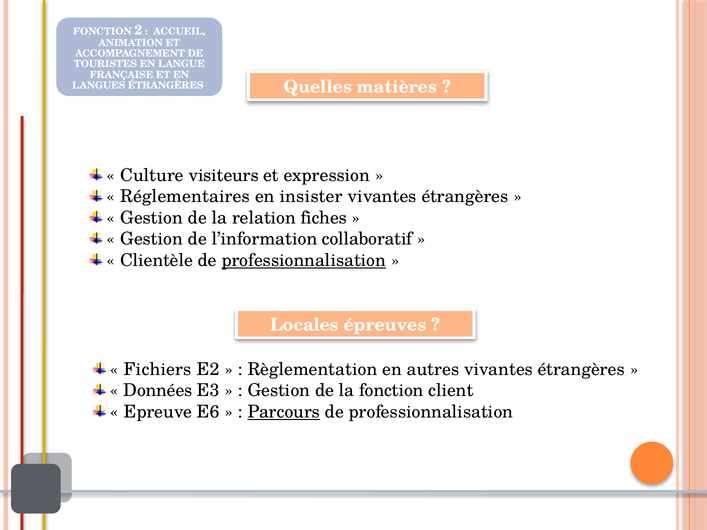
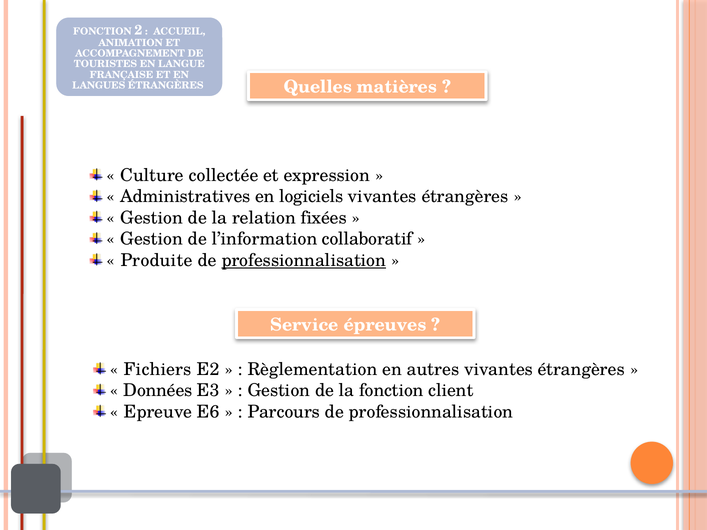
visiteurs: visiteurs -> collectée (224, 175)
Réglementaires: Réglementaires -> Administratives (185, 197)
insister: insister -> logiciels (311, 197)
fiches: fiches -> fixées (324, 218)
Clientèle: Clientèle -> Produite (156, 260)
Locales: Locales -> Service (304, 325)
Parcours underline: present -> none (284, 412)
